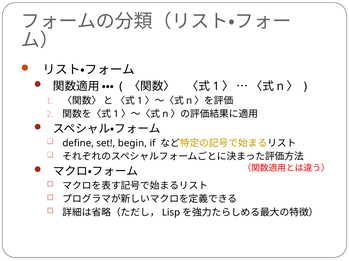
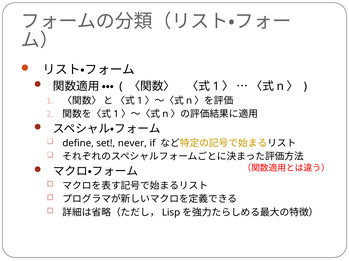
begin: begin -> never (132, 144)
